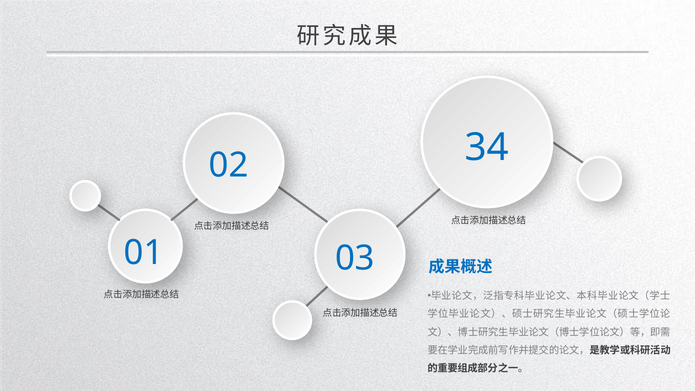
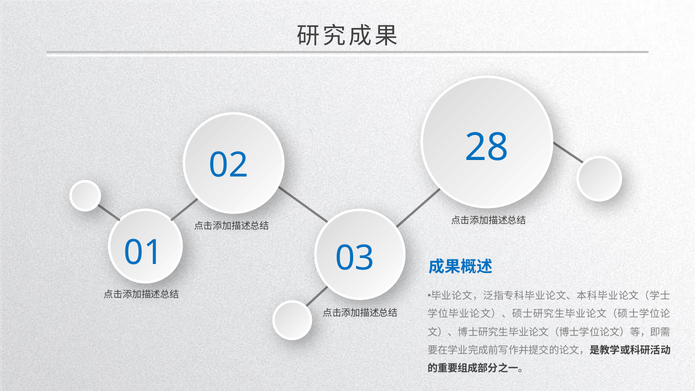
34: 34 -> 28 (487, 147)
